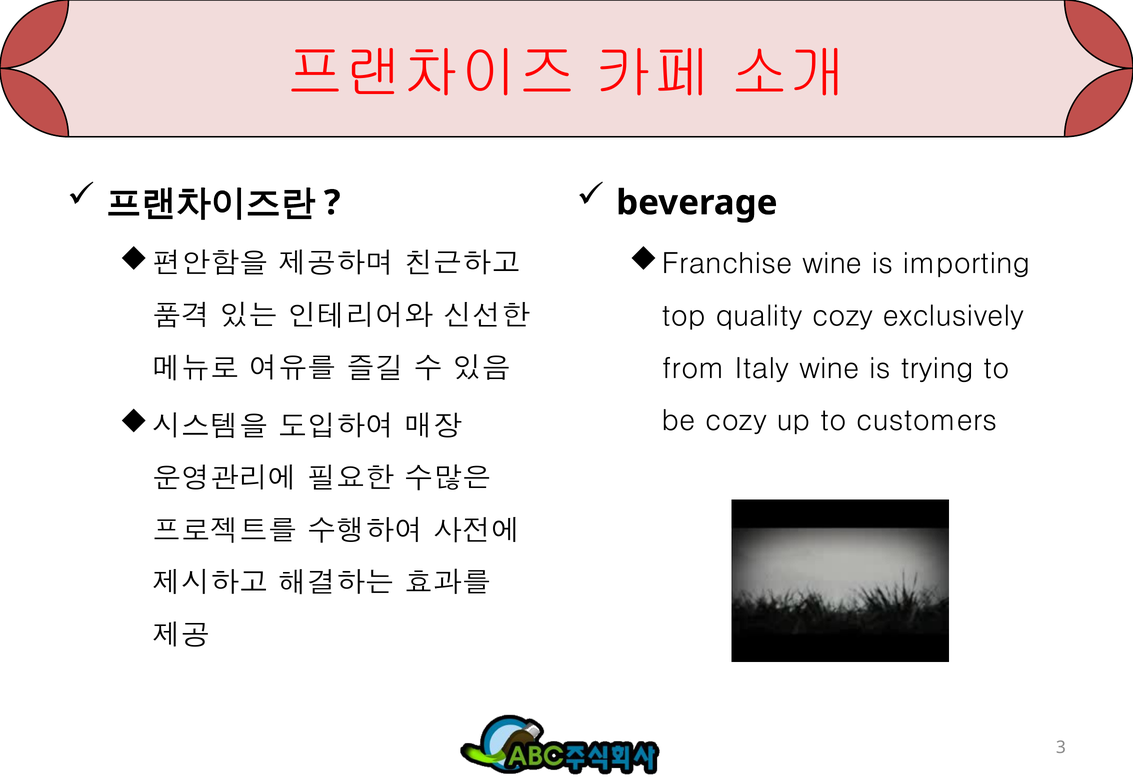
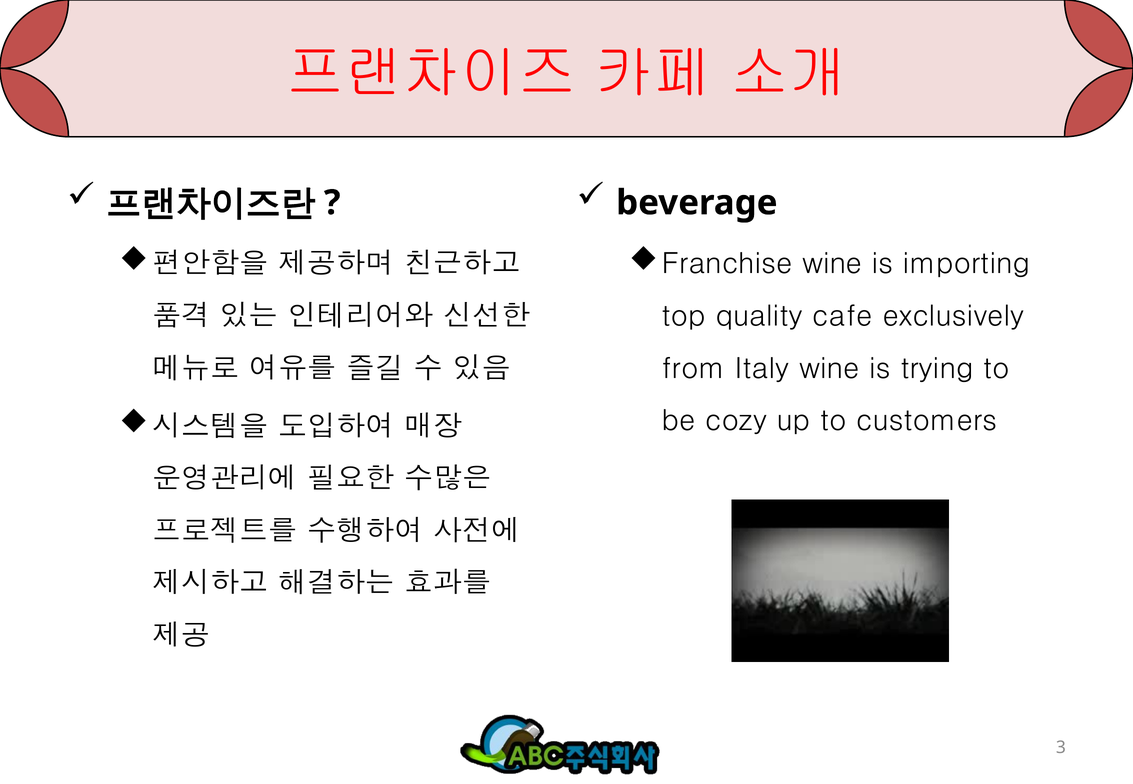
quality cozy: cozy -> cafe (843, 316)
